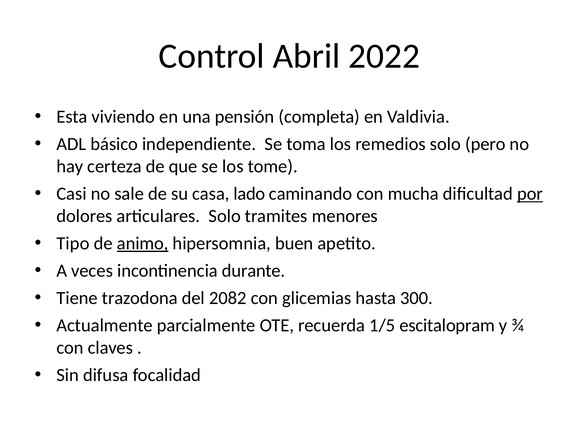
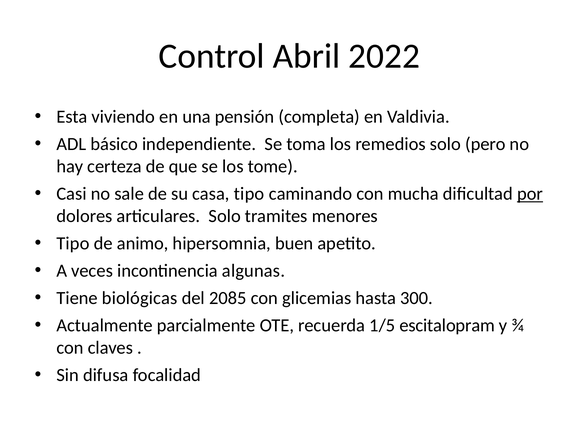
casa lado: lado -> tipo (249, 193)
animo underline: present -> none (143, 243)
durante: durante -> algunas (253, 270)
trazodona: trazodona -> biológicas (140, 298)
2082: 2082 -> 2085 (228, 298)
